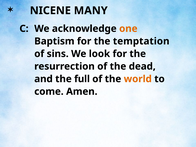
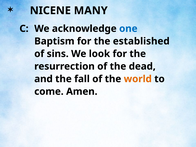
one colour: orange -> blue (128, 29)
temptation: temptation -> established (141, 41)
full: full -> fall (82, 79)
